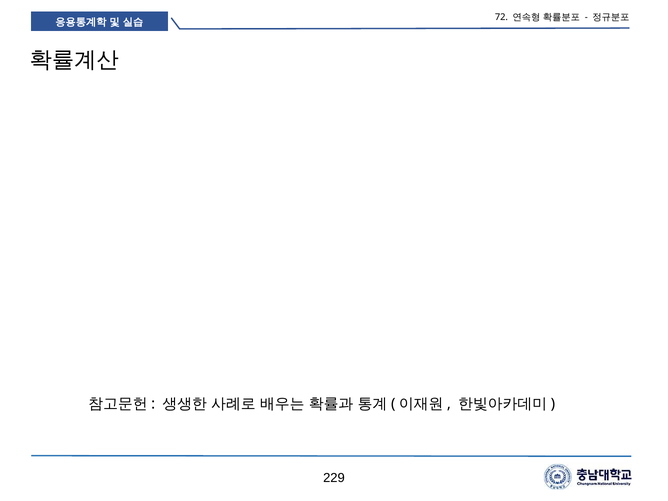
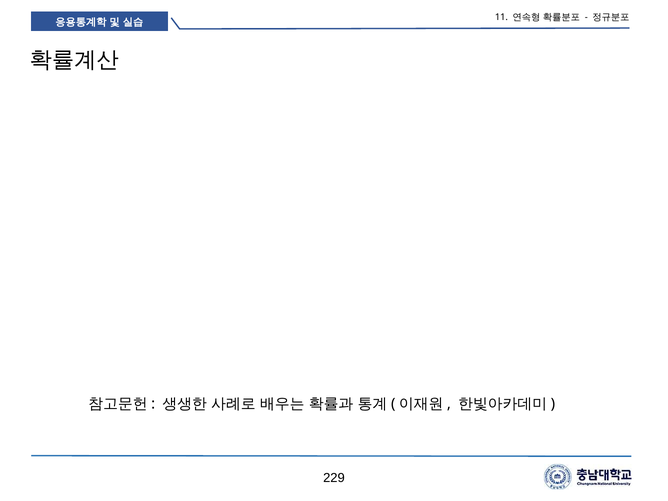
72: 72 -> 11 (501, 17)
